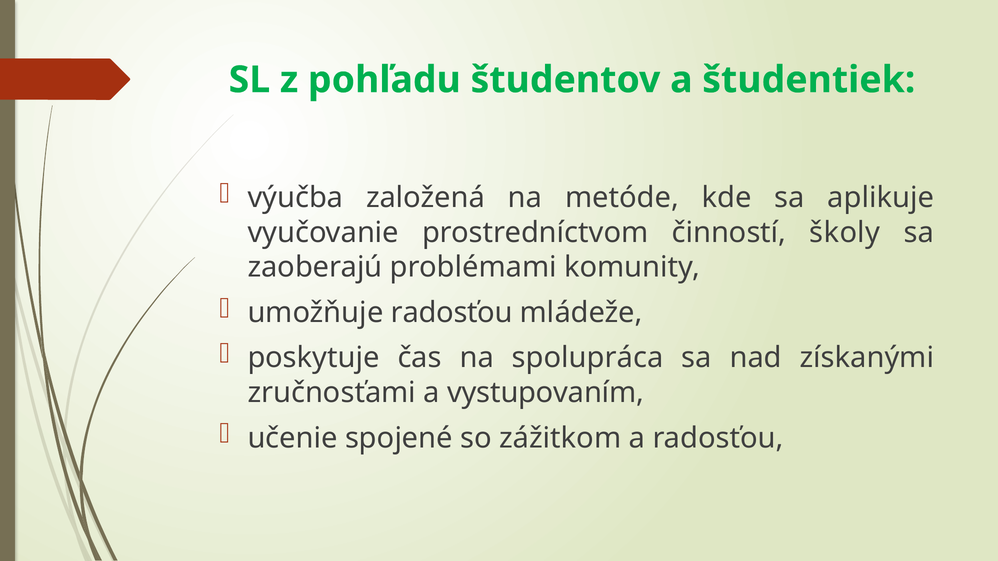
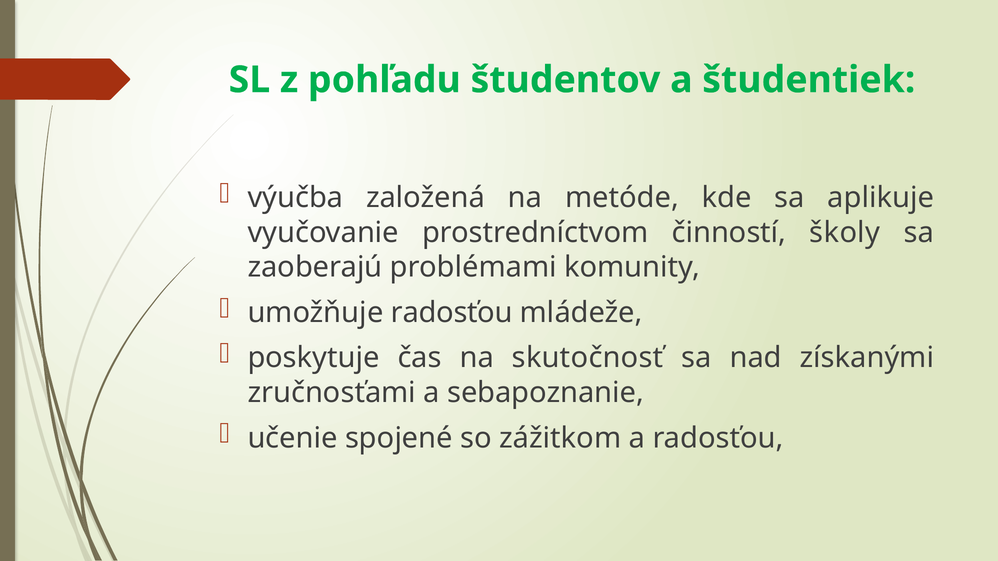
spolupráca: spolupráca -> skutočnosť (588, 358)
vystupovaním: vystupovaním -> sebapoznanie (546, 393)
